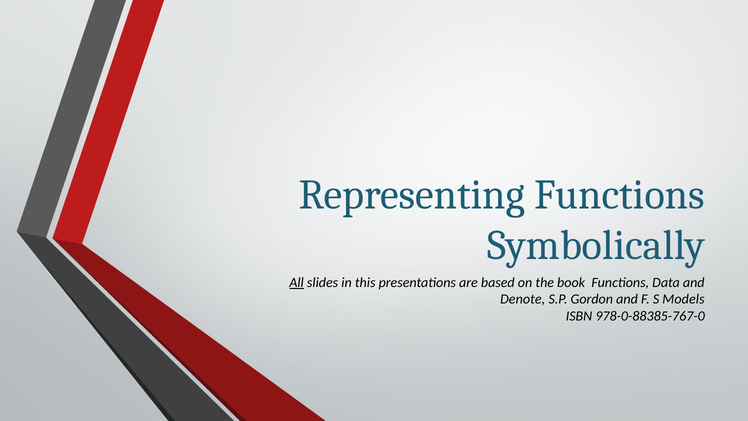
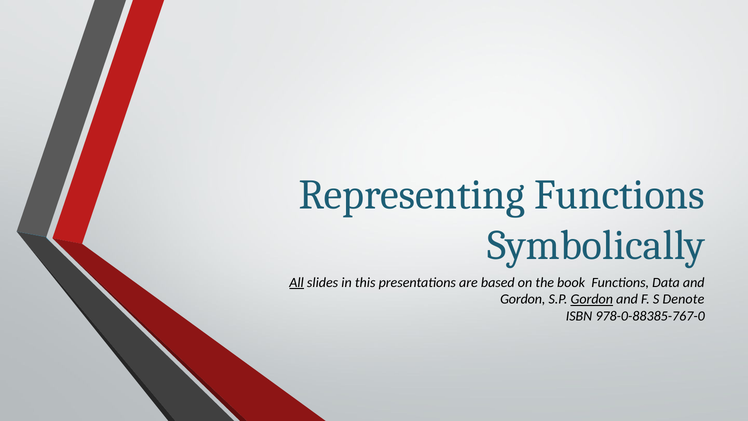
Denote: Denote -> Gordon (523, 299)
Gordon underline: none -> present (592, 299)
Models: Models -> Denote (683, 299)
